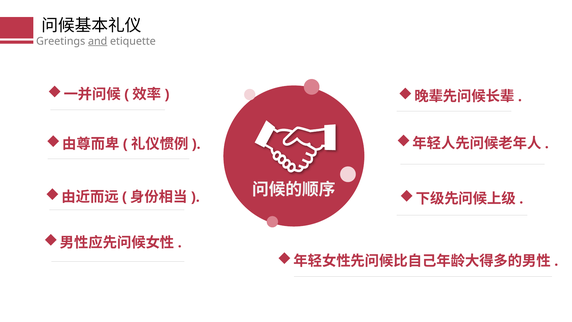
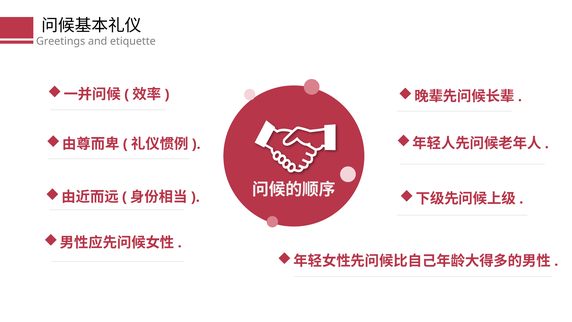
and underline: present -> none (98, 41)
